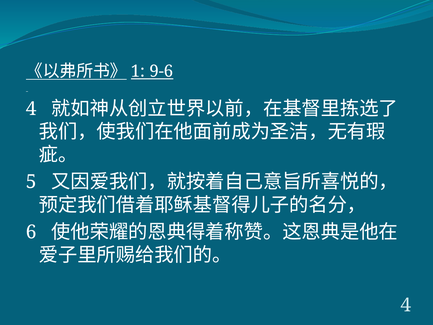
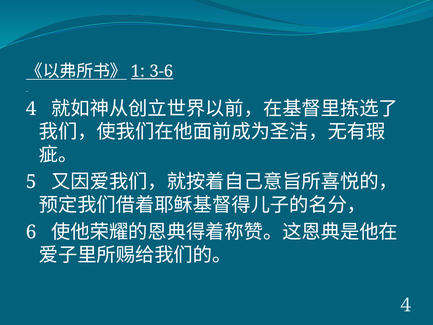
9-6: 9-6 -> 3-6 (161, 71)
